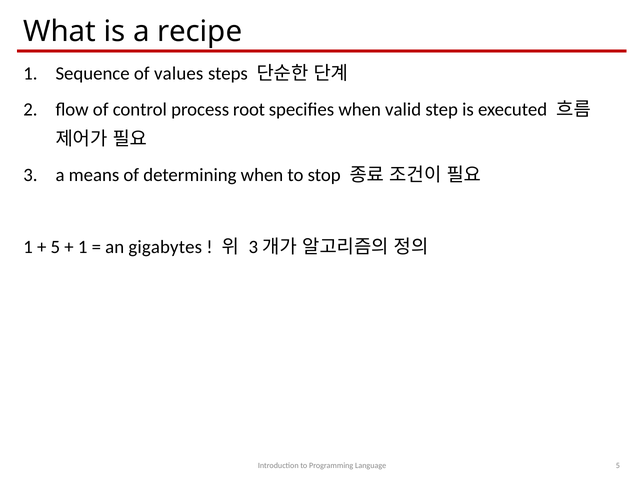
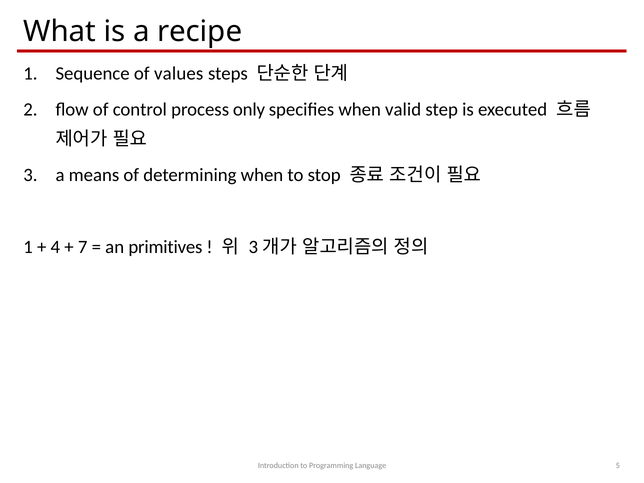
root: root -> only (249, 110)
5: 5 -> 4 (55, 247)
1: 1 -> 7 (83, 247)
gigabytes: gigabytes -> primitives (165, 247)
